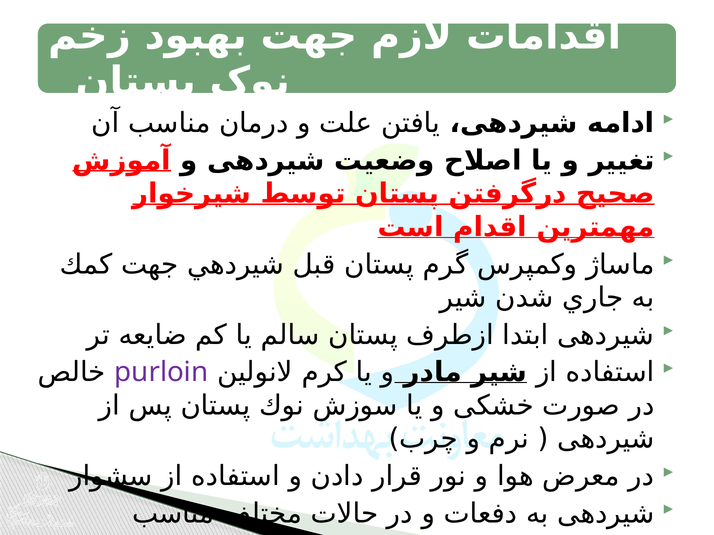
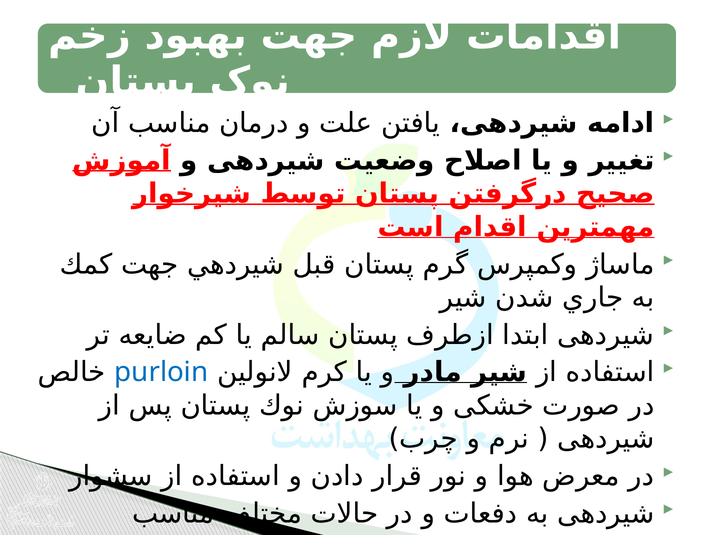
purloin colour: purple -> blue (161, 373)
